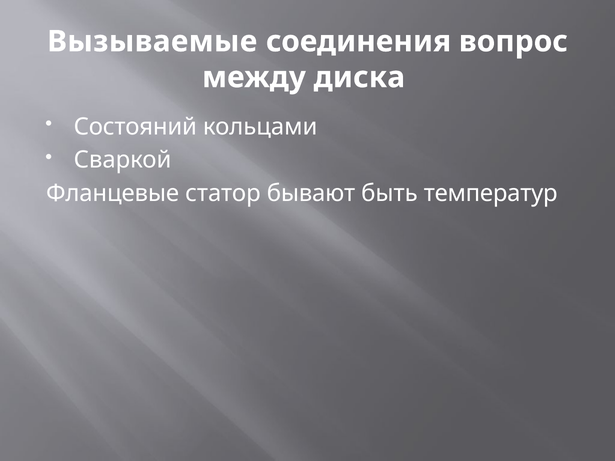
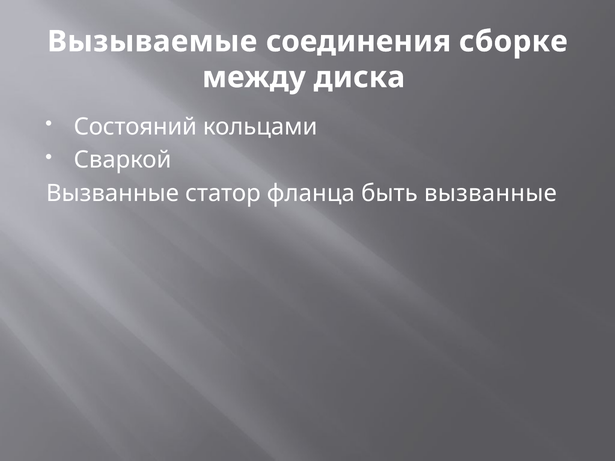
вопрос: вопрос -> сборке (513, 42)
Фланцевые: Фланцевые -> Вызванные (112, 194)
бывают: бывают -> фланца (311, 194)
быть температур: температур -> вызванные (490, 194)
